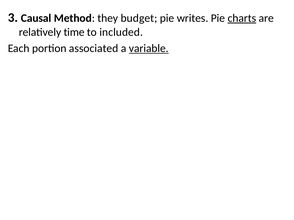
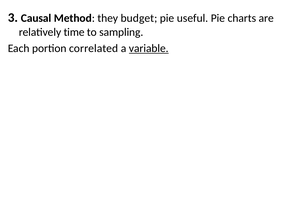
writes: writes -> useful (193, 18)
charts underline: present -> none (242, 18)
included: included -> sampling (121, 32)
associated: associated -> correlated (94, 49)
